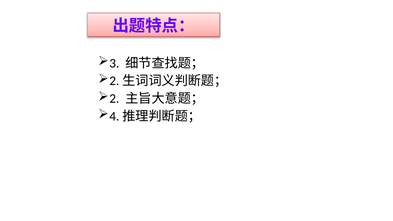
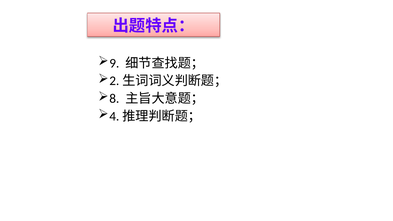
3: 3 -> 9 (114, 63)
2: 2 -> 8 (114, 99)
